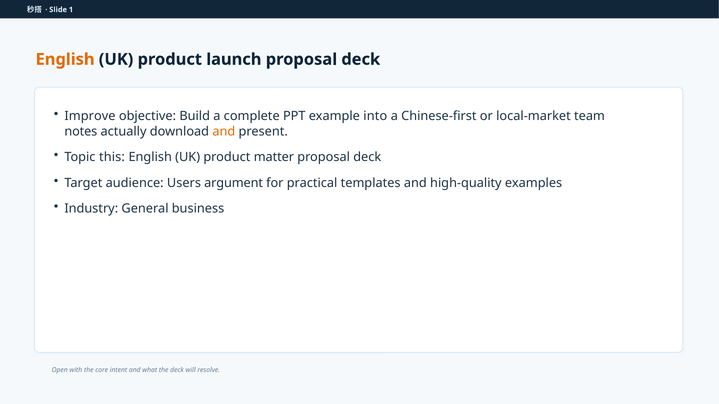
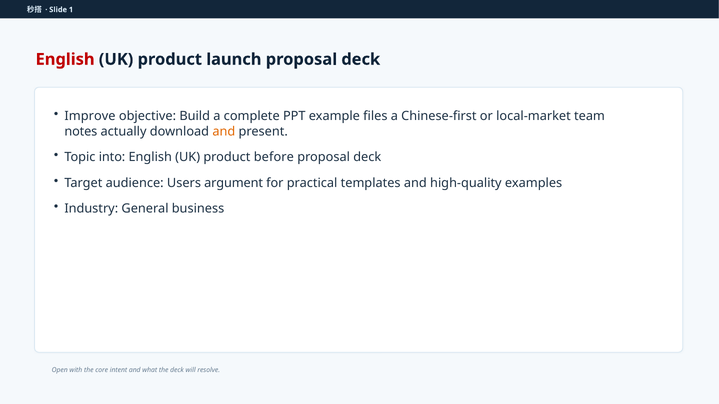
English colour: orange -> red (65, 59)
into: into -> files (375, 116)
this: this -> into (112, 157)
matter: matter -> before (274, 157)
